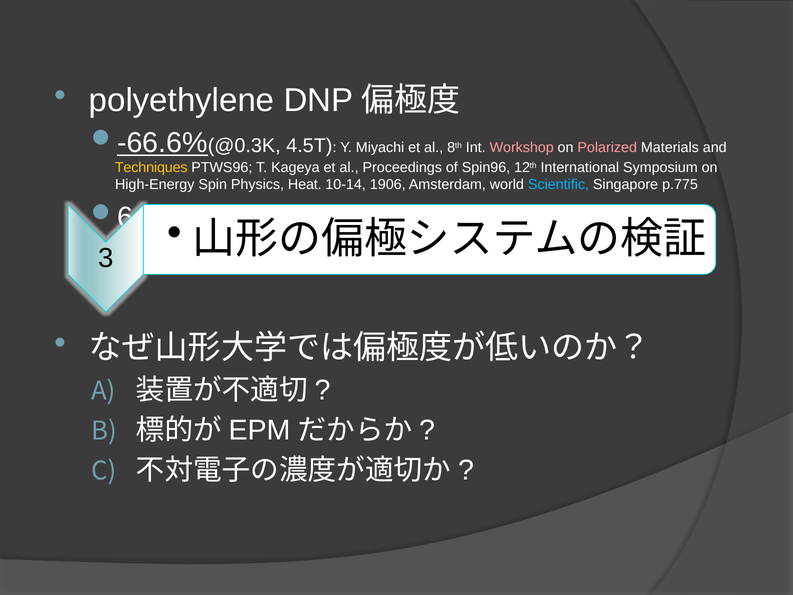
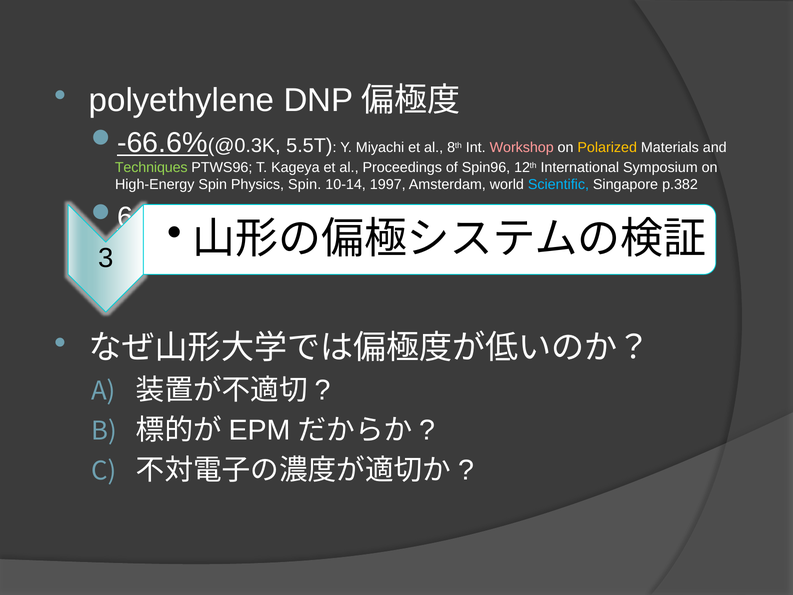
4.5T: 4.5T -> 5.5T (309, 146)
Polarized colour: pink -> yellow (607, 148)
Techniques colour: yellow -> light green (151, 168)
Physics Heat: Heat -> Spin (305, 185)
1906: 1906 -> 1997 (388, 185)
p.775: p.775 -> p.382 (680, 185)
